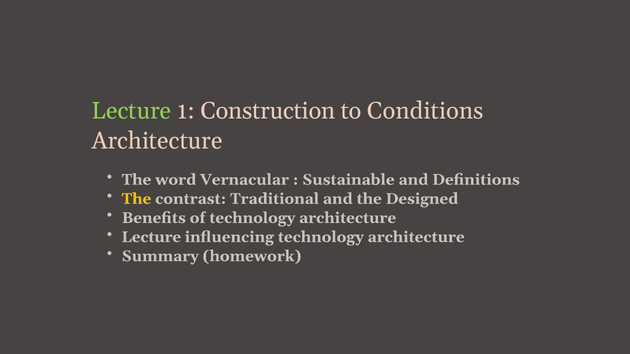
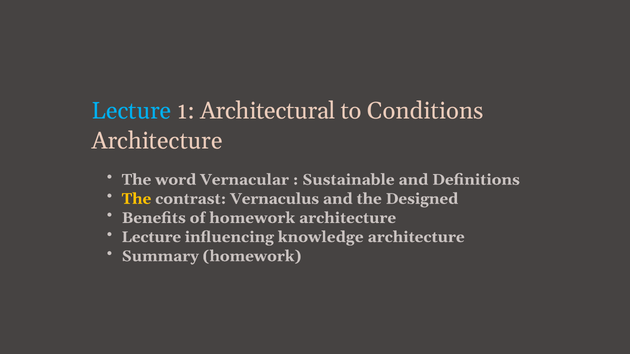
Lecture colour: light green -> light blue (132, 111)
Construction: Construction -> Architectural (268, 111)
Traditional: Traditional -> Vernaculus (275, 199)
of technology: technology -> homework (252, 218)
influencing technology: technology -> knowledge (321, 237)
